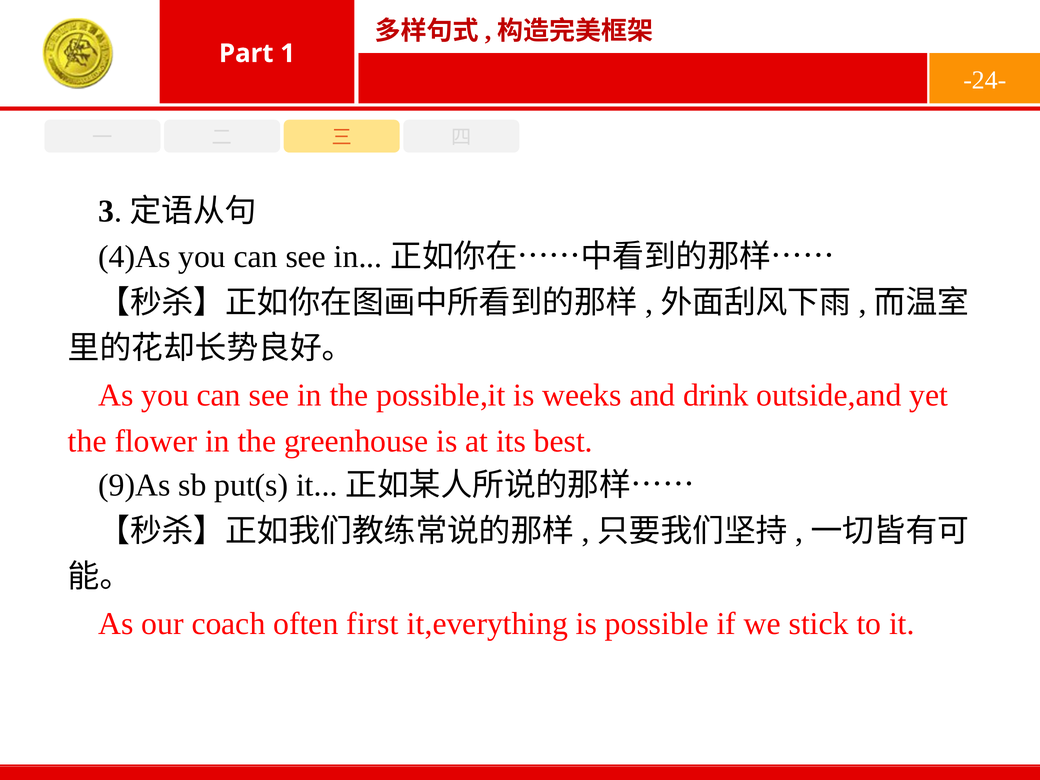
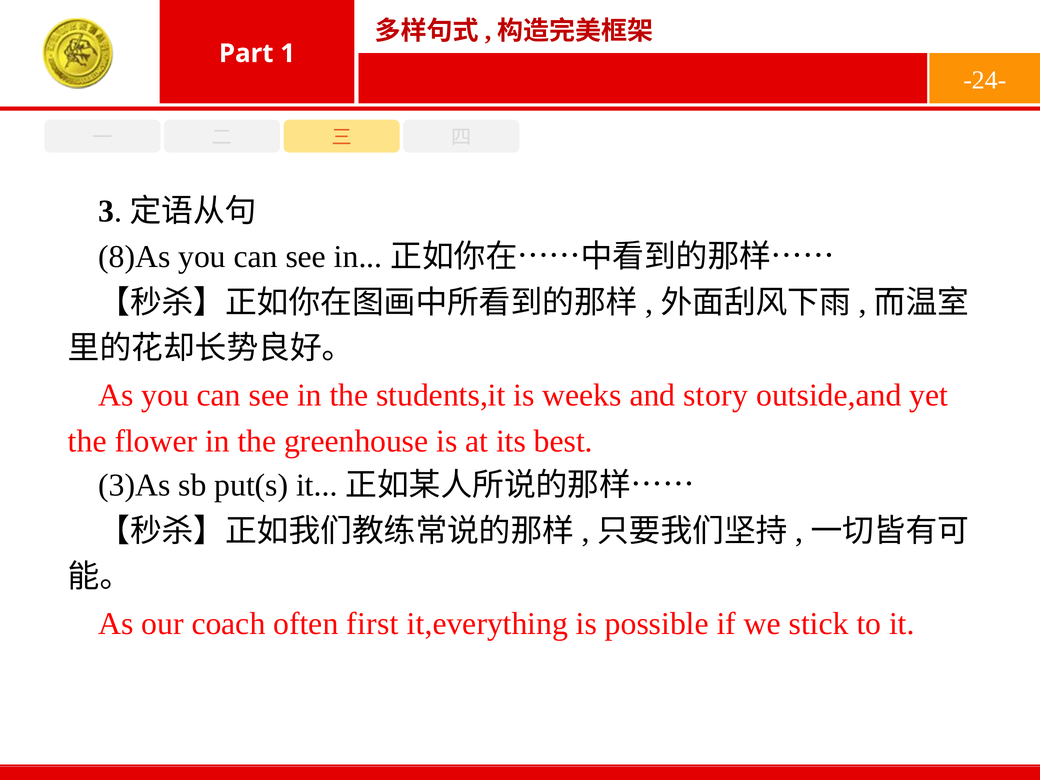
4)As: 4)As -> 8)As (134, 257)
possible,it: possible,it -> students,it (441, 395)
drink: drink -> story (716, 395)
9)As: 9)As -> 3)As (134, 485)
